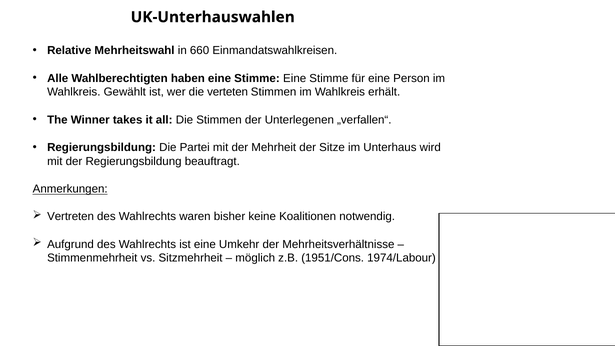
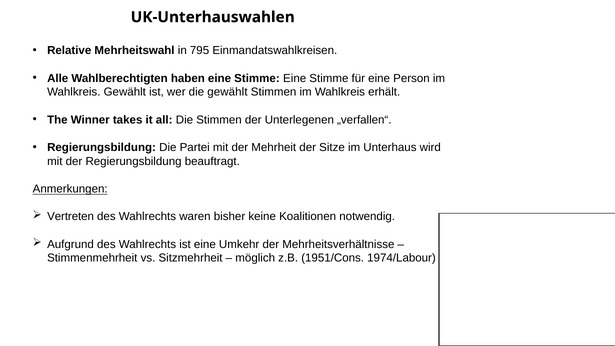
660: 660 -> 795 (200, 51)
die verteten: verteten -> gewählt (227, 92)
